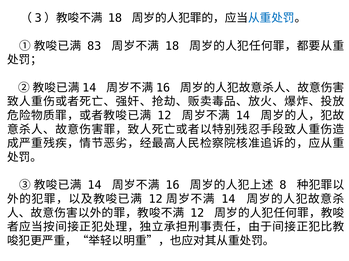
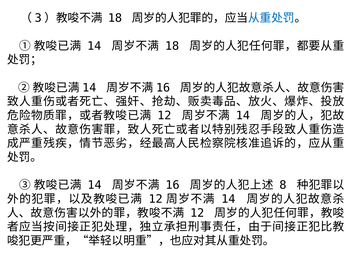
83: 83 -> 14 (94, 46)
